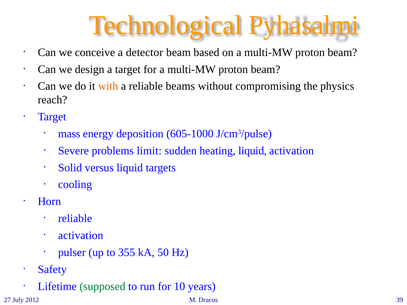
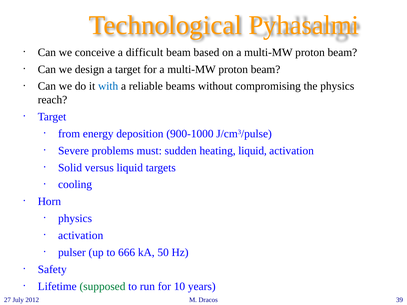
detector: detector -> difficult (145, 52)
with colour: orange -> blue (108, 86)
mass: mass -> from (69, 134)
605-1000: 605-1000 -> 900-1000 (190, 134)
limit: limit -> must (149, 151)
reliable: reliable -> physics (75, 219)
355: 355 -> 666 (127, 253)
